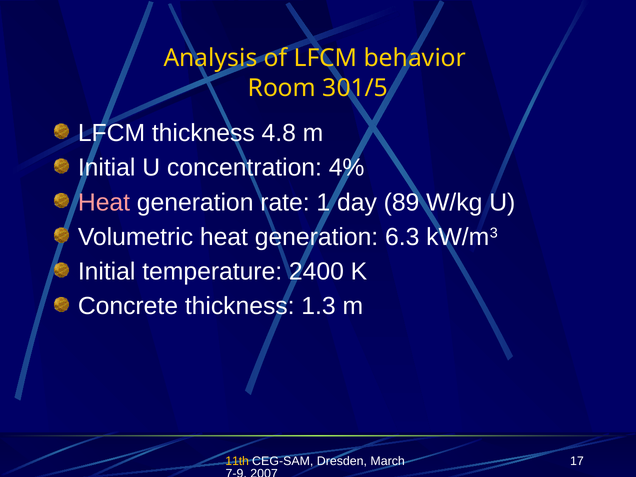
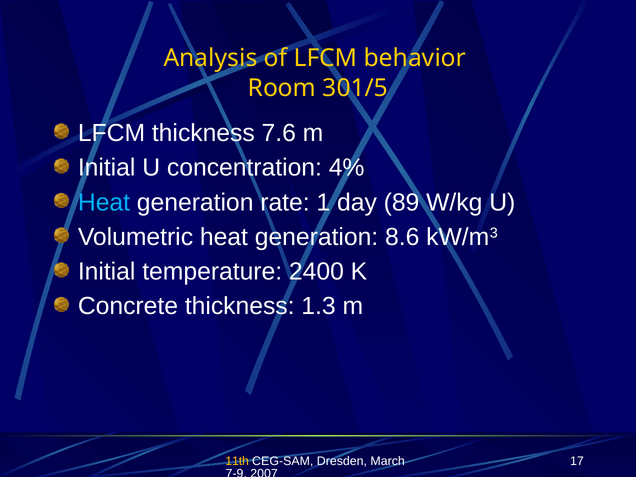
4.8: 4.8 -> 7.6 (279, 133)
Heat colour: pink -> light blue (104, 202)
6.3: 6.3 -> 8.6 (402, 237)
